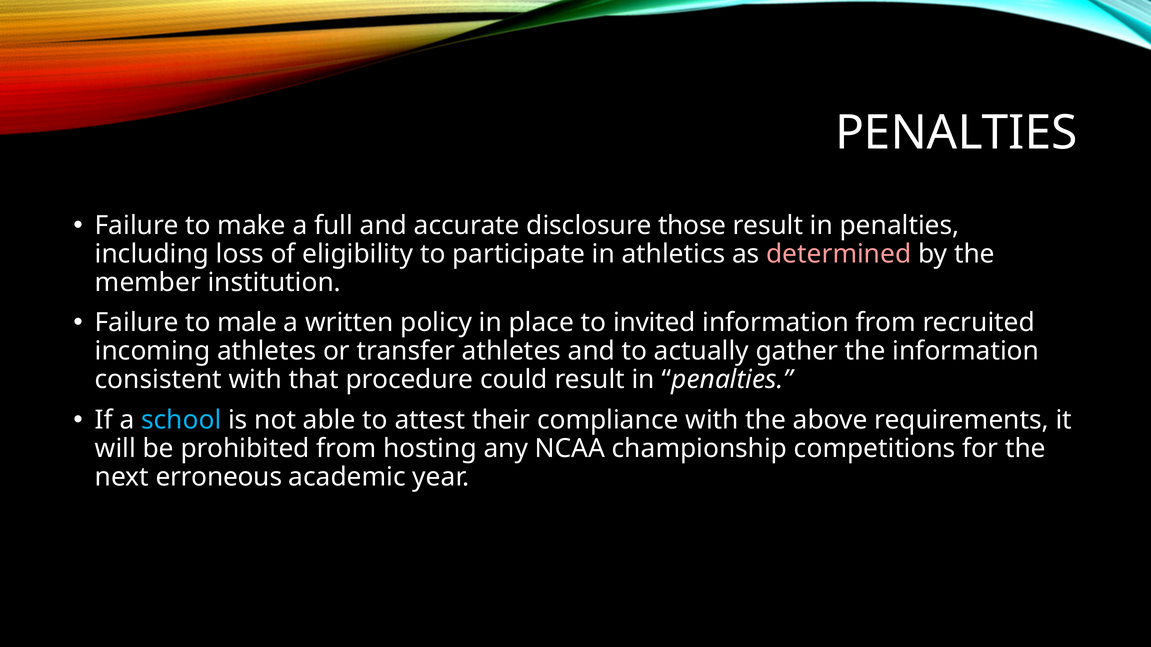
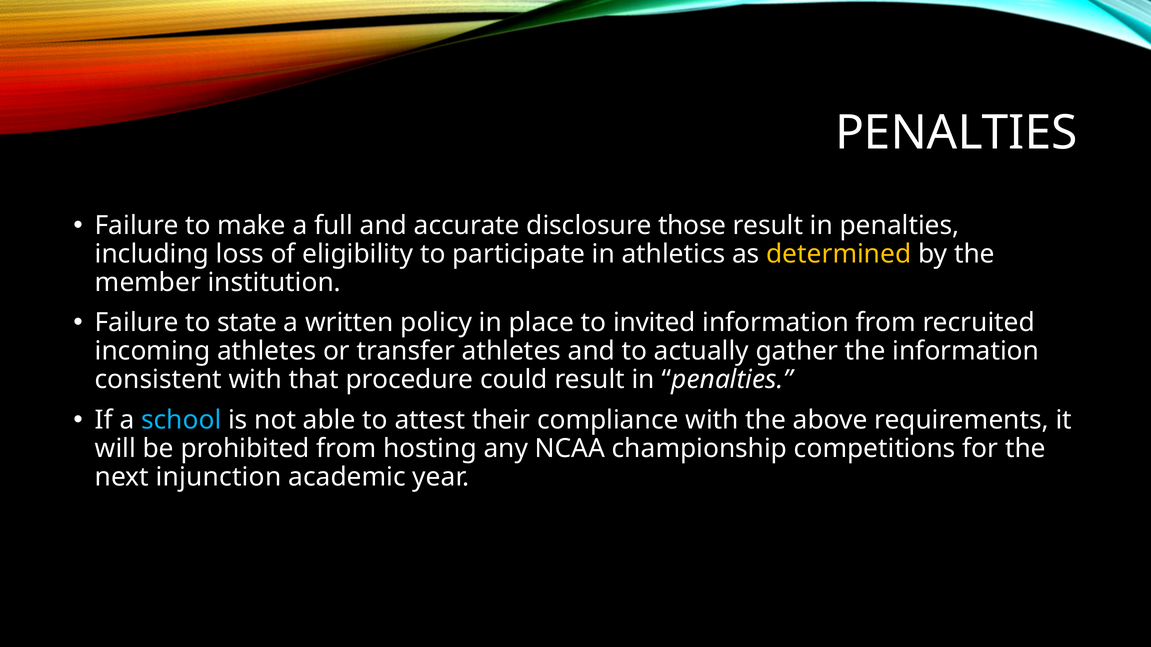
determined colour: pink -> yellow (839, 254)
male: male -> state (247, 323)
erroneous: erroneous -> injunction (219, 477)
